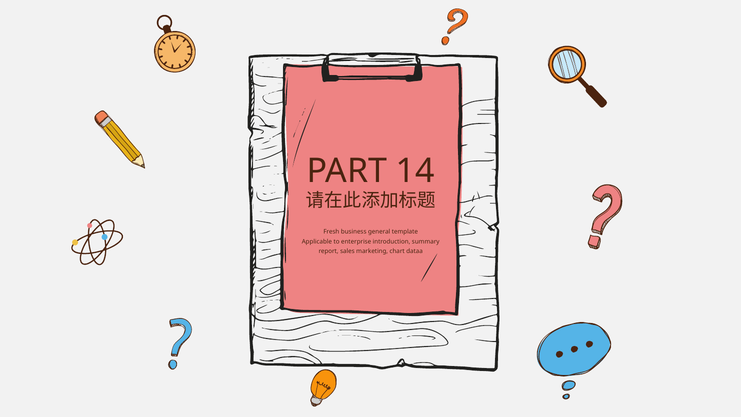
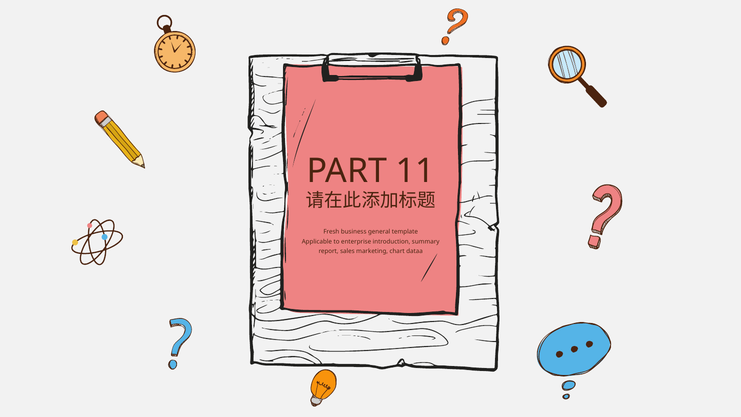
14: 14 -> 11 (415, 171)
